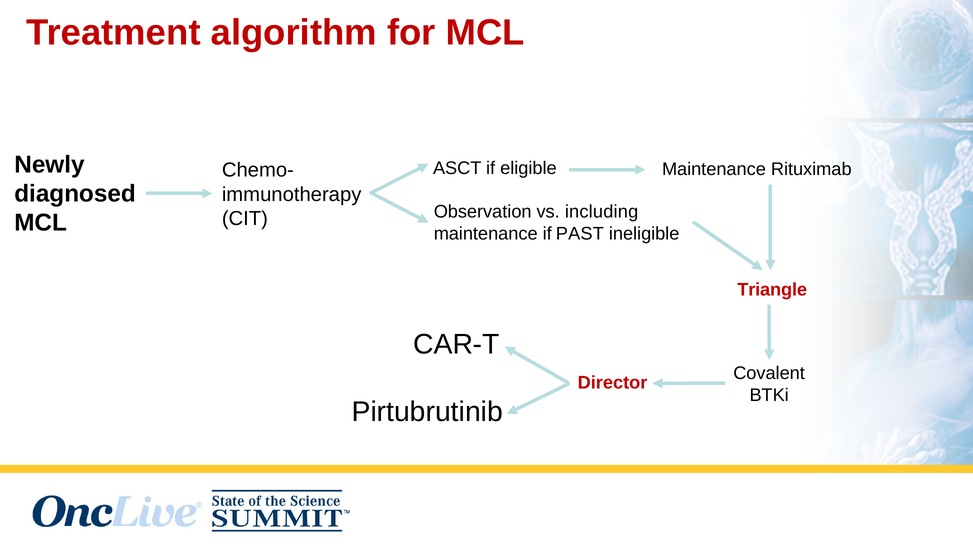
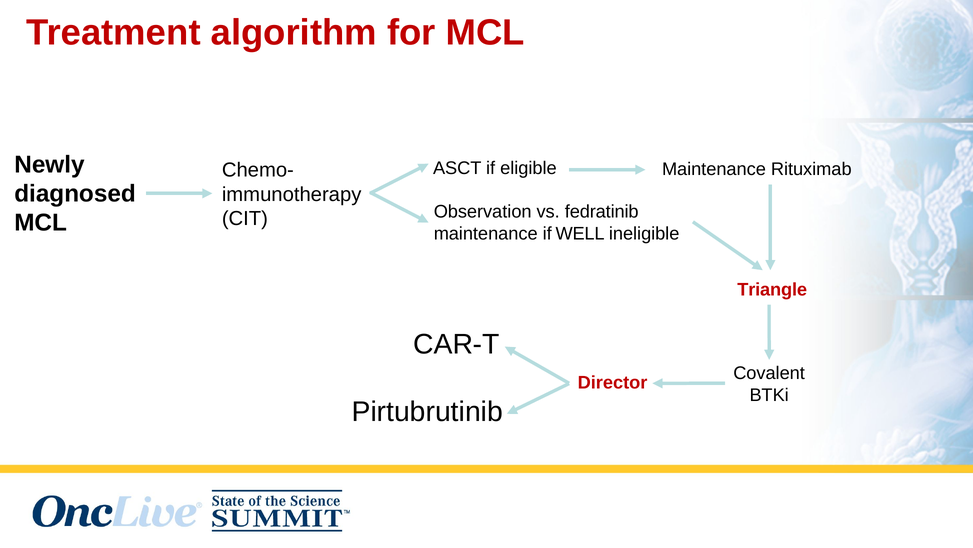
including: including -> fedratinib (602, 212)
PAST: PAST -> WELL (580, 234)
